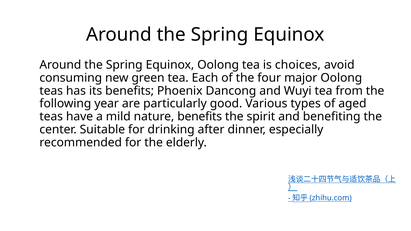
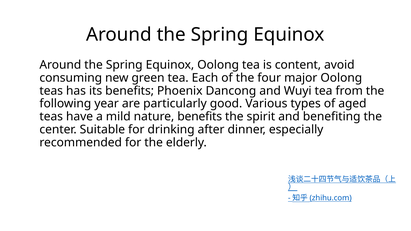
choices: choices -> content (298, 65)
